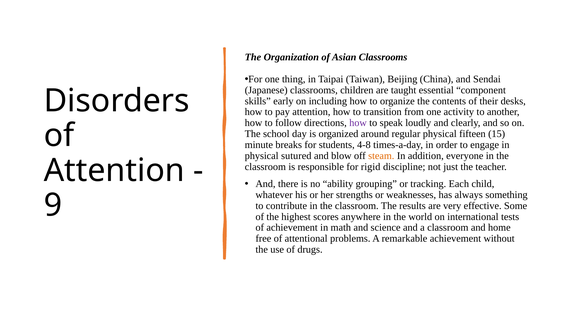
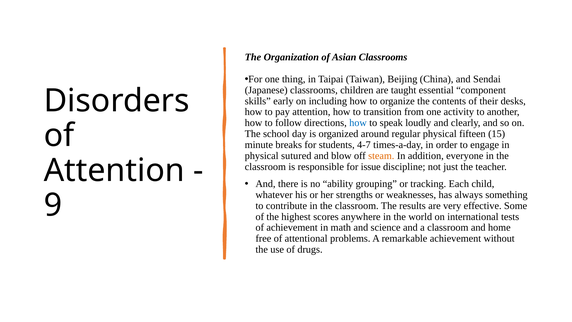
how colour: purple -> blue (358, 123)
4-8: 4-8 -> 4-7 (364, 145)
rigid: rigid -> issue (371, 167)
